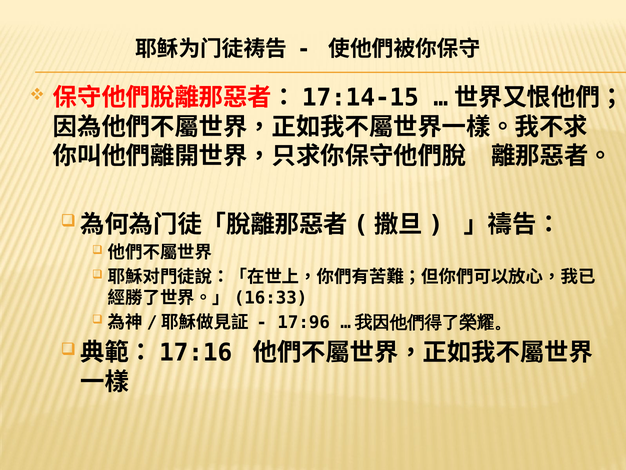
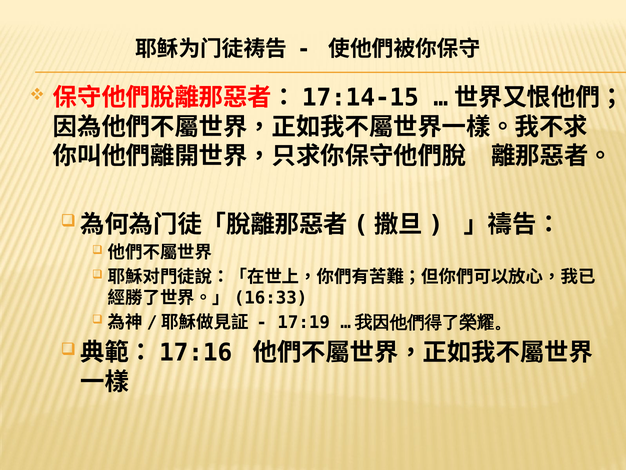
17:96: 17:96 -> 17:19 (304, 322)
